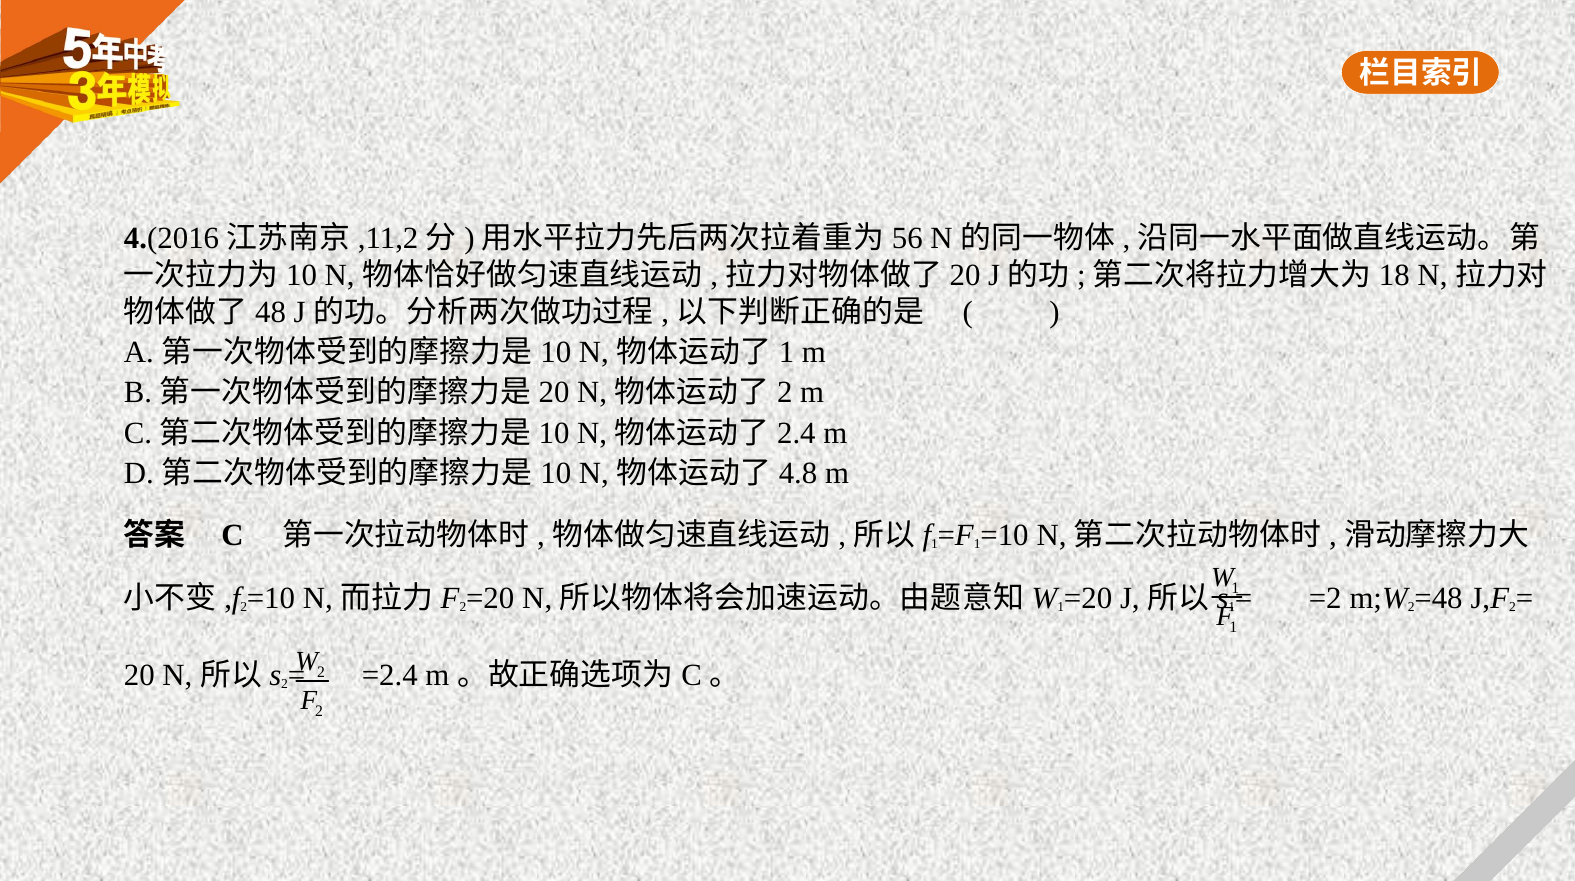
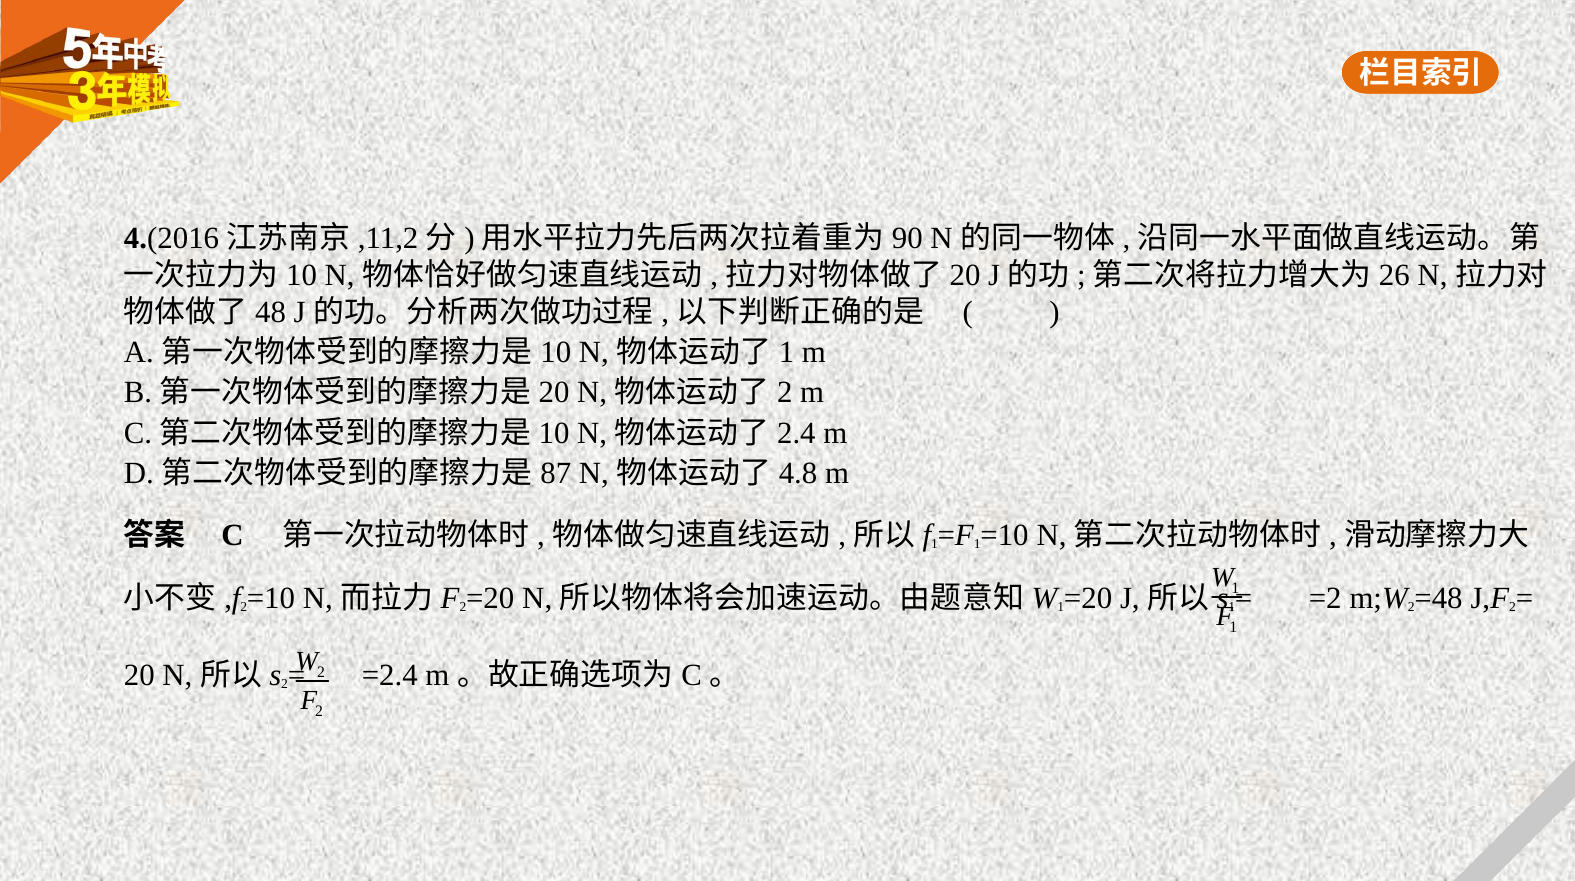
56: 56 -> 90 (907, 238)
18: 18 -> 26 (1394, 275)
10: 10 -> 87 (556, 473)
